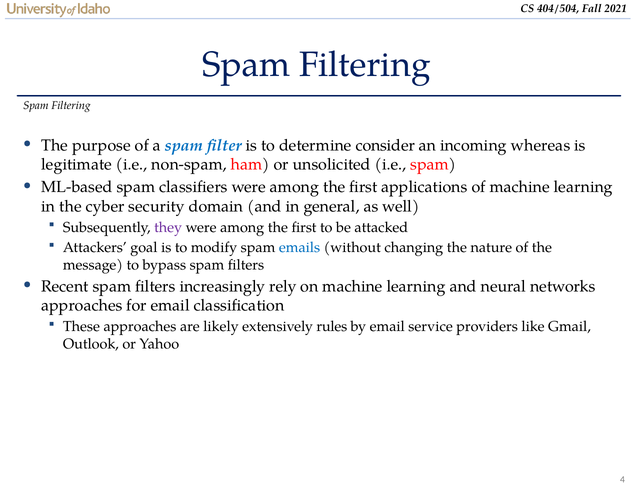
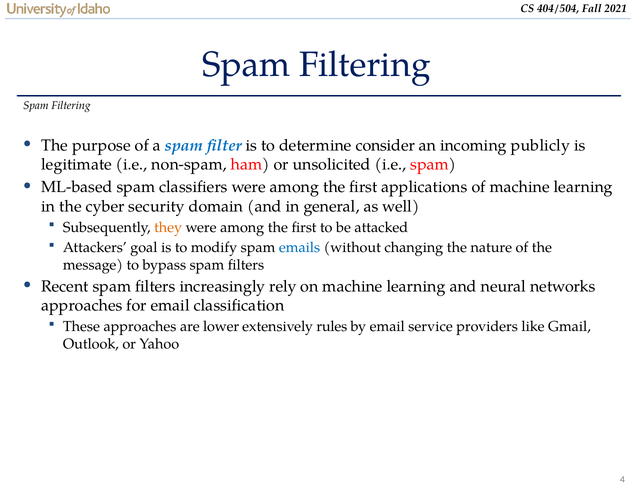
whereas: whereas -> publicly (540, 145)
they colour: purple -> orange (168, 227)
likely: likely -> lower (221, 326)
